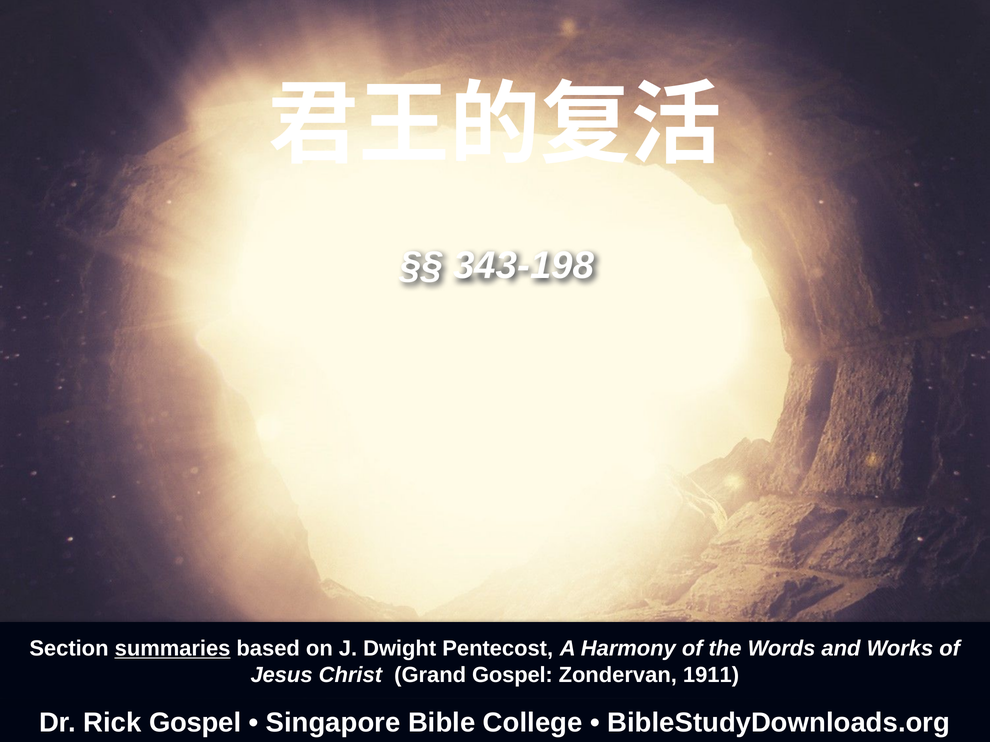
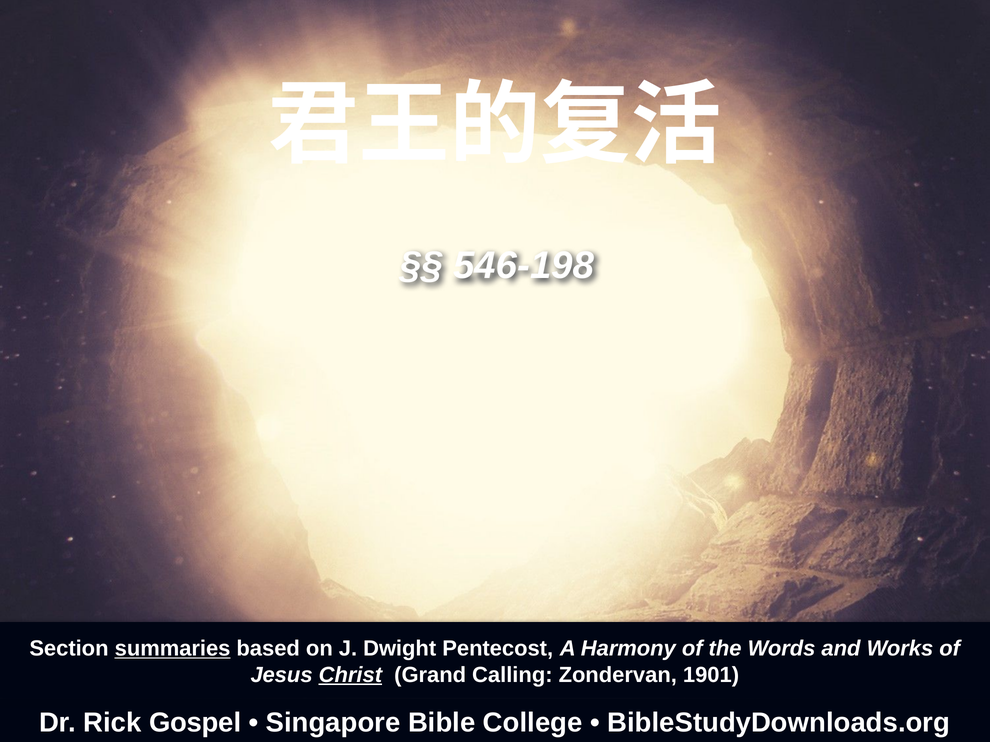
343-198: 343-198 -> 546-198 (524, 266)
Christ underline: none -> present (350, 675)
Grand Gospel: Gospel -> Calling (512, 675)
1911: 1911 -> 1901 (711, 675)
